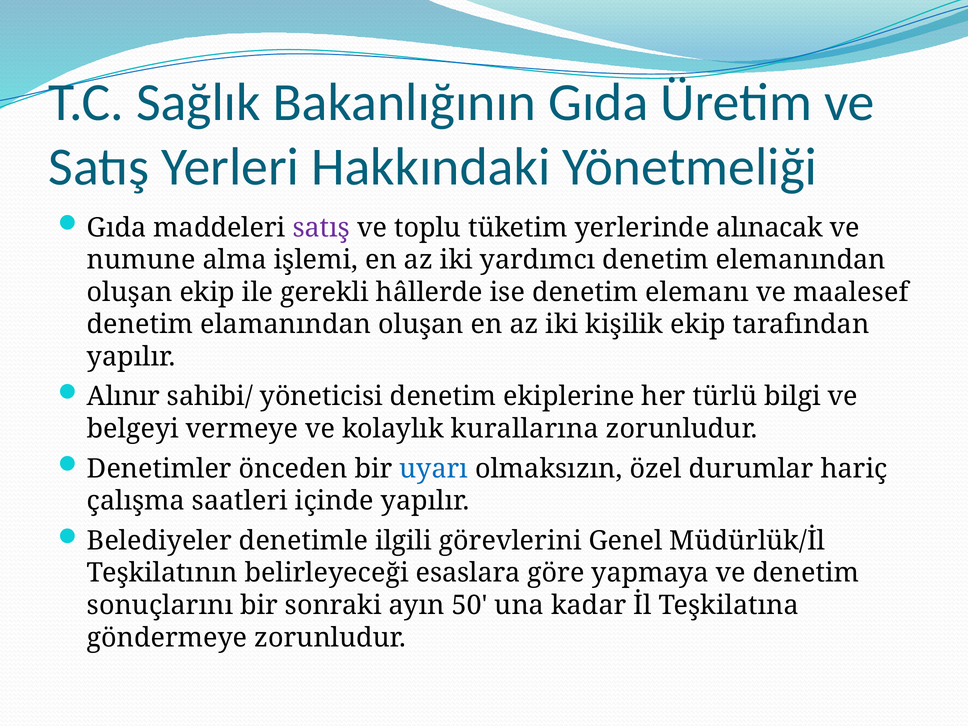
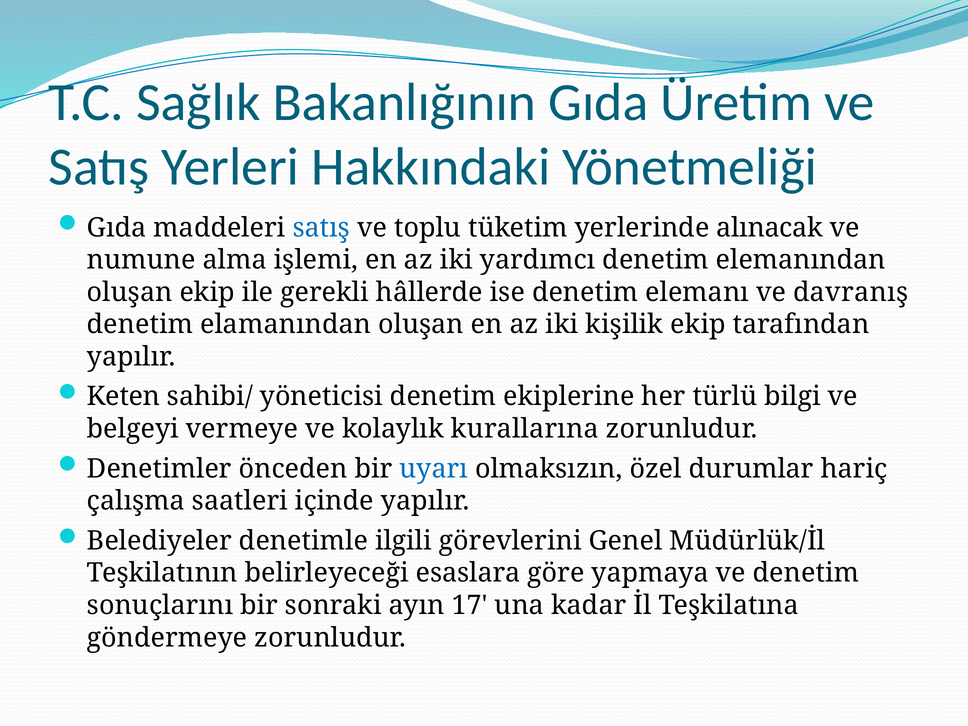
satış colour: purple -> blue (321, 228)
maalesef: maalesef -> davranış (851, 292)
Alınır: Alınır -> Keten (124, 397)
50: 50 -> 17 (470, 605)
